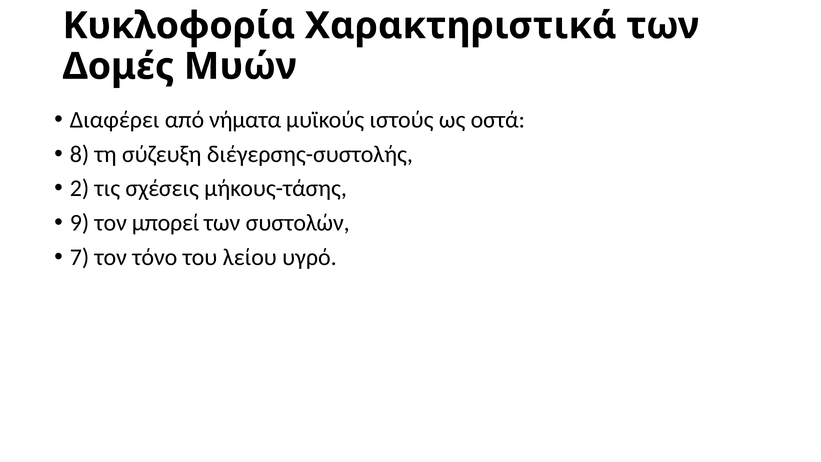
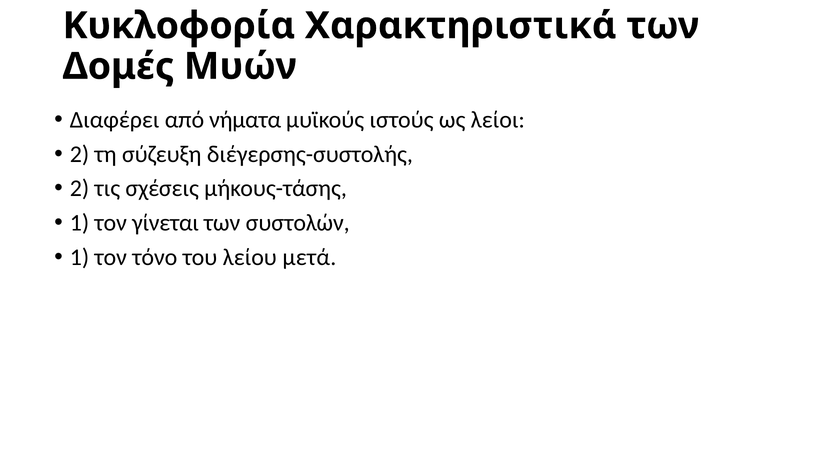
οστά: οστά -> λείοι (498, 120)
8: 8 -> 2 (79, 154)
9: 9 -> 1 (79, 223)
μπορεί: μπορεί -> γίνεται (166, 223)
7: 7 -> 1 (79, 257)
υγρό: υγρό -> μετά (309, 257)
